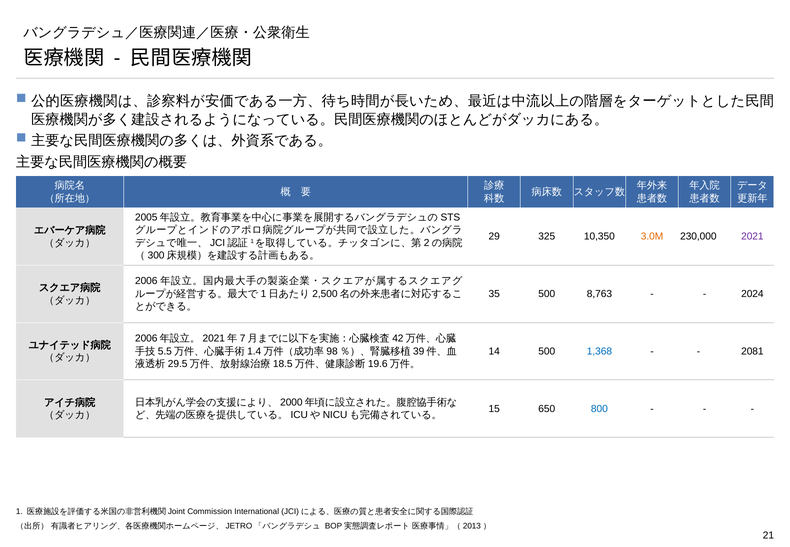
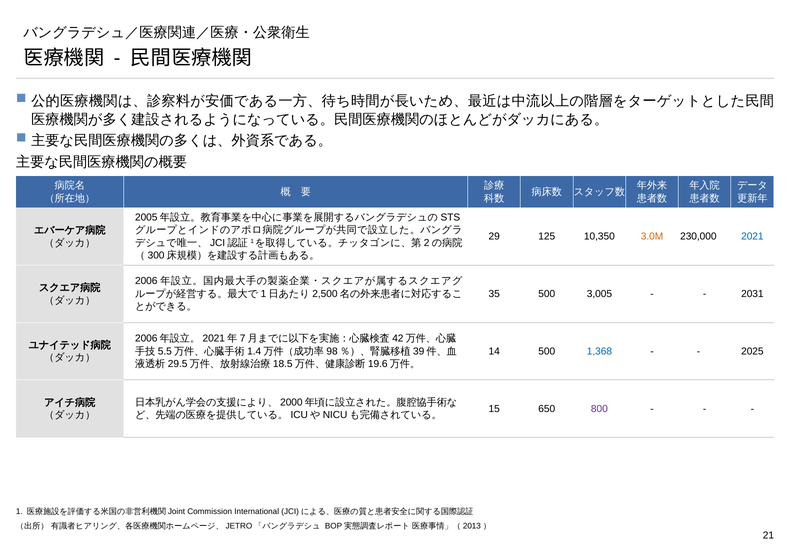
325: 325 -> 125 (547, 236)
2021 colour: purple -> blue (752, 236)
8,763: 8,763 -> 3,005 (599, 294)
2024: 2024 -> 2031 (752, 294)
2081: 2081 -> 2025 (752, 351)
800 colour: blue -> purple (599, 409)
